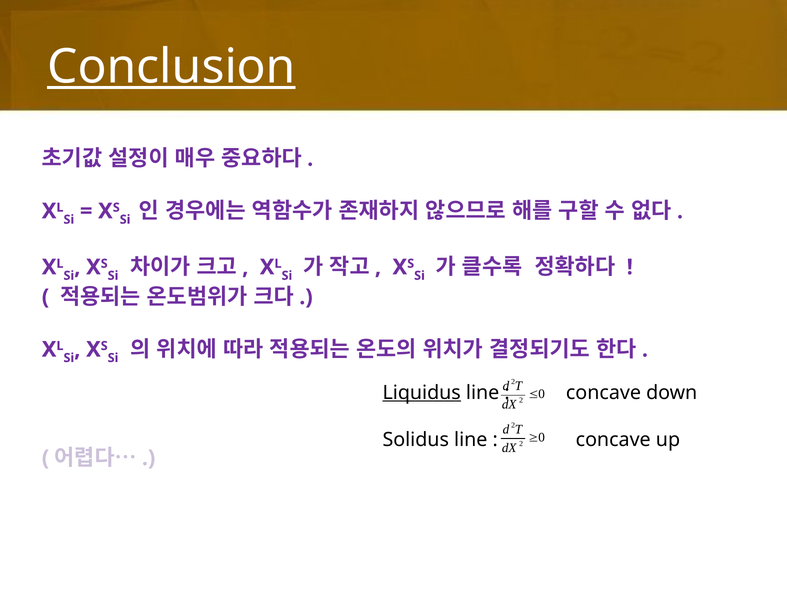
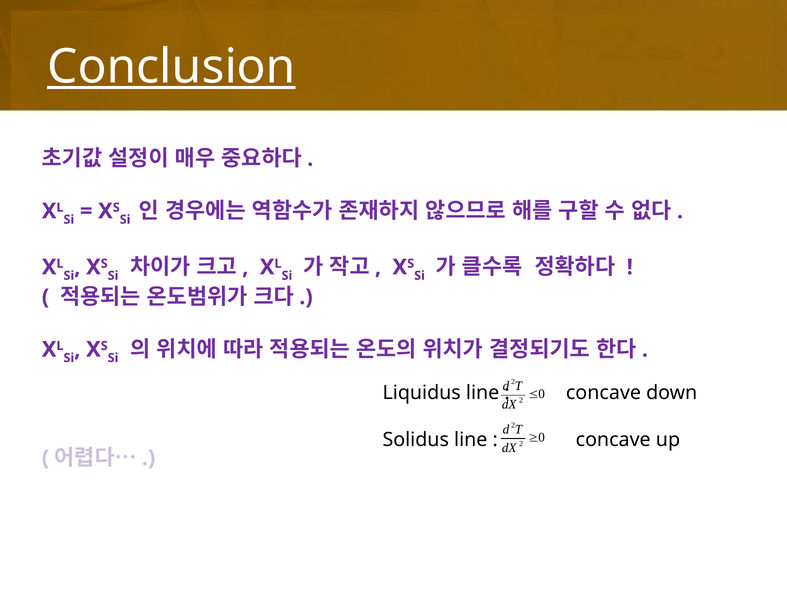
Liquidus underline: present -> none (422, 393)
